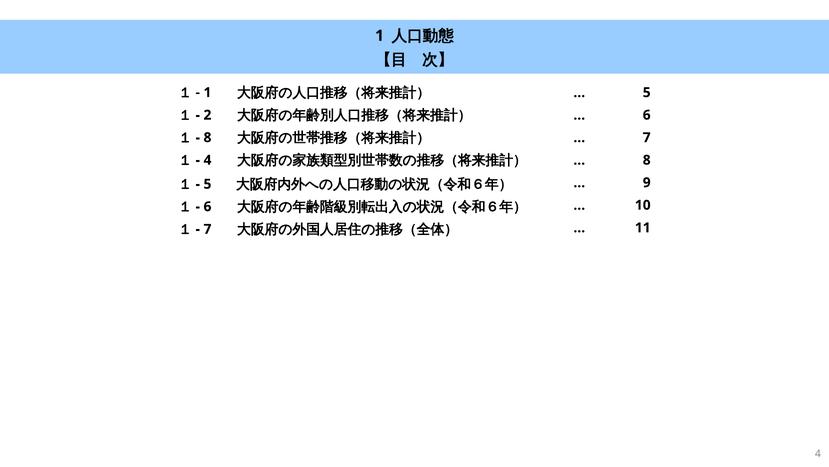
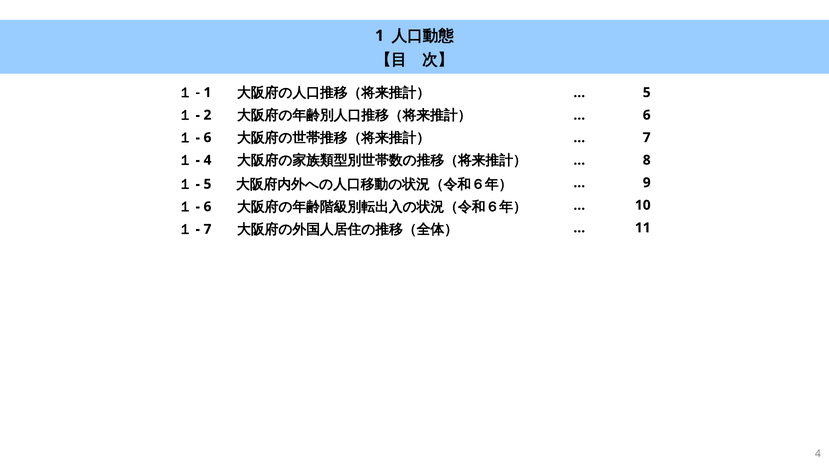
8: 8 -> 6 (207, 137)
